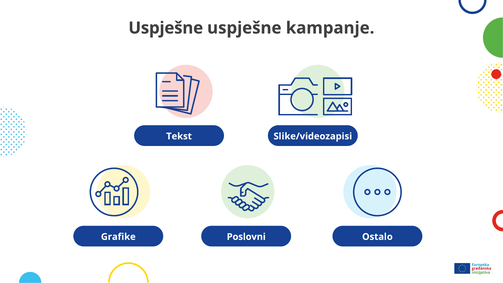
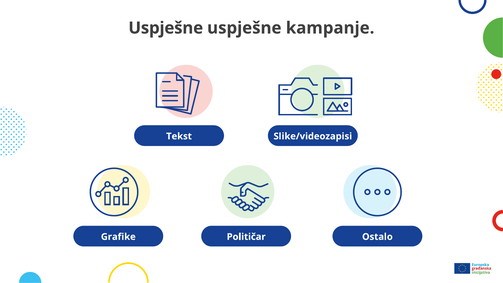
Poslovni: Poslovni -> Političar (246, 237)
